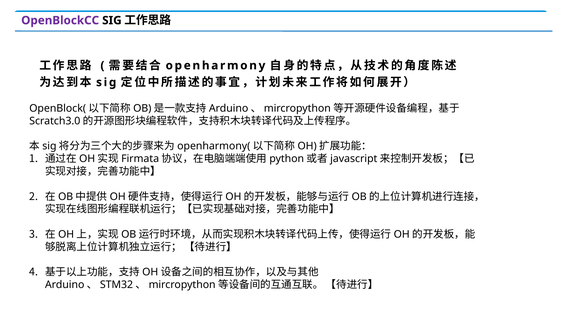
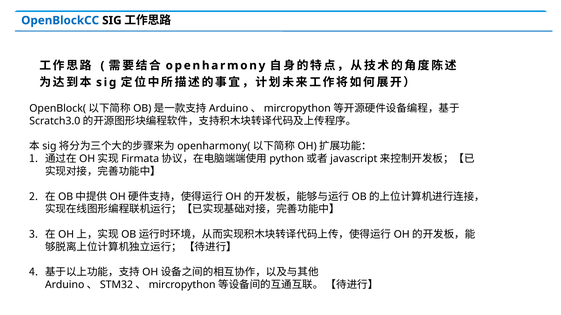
OpenBlockCC colour: purple -> blue (60, 20)
